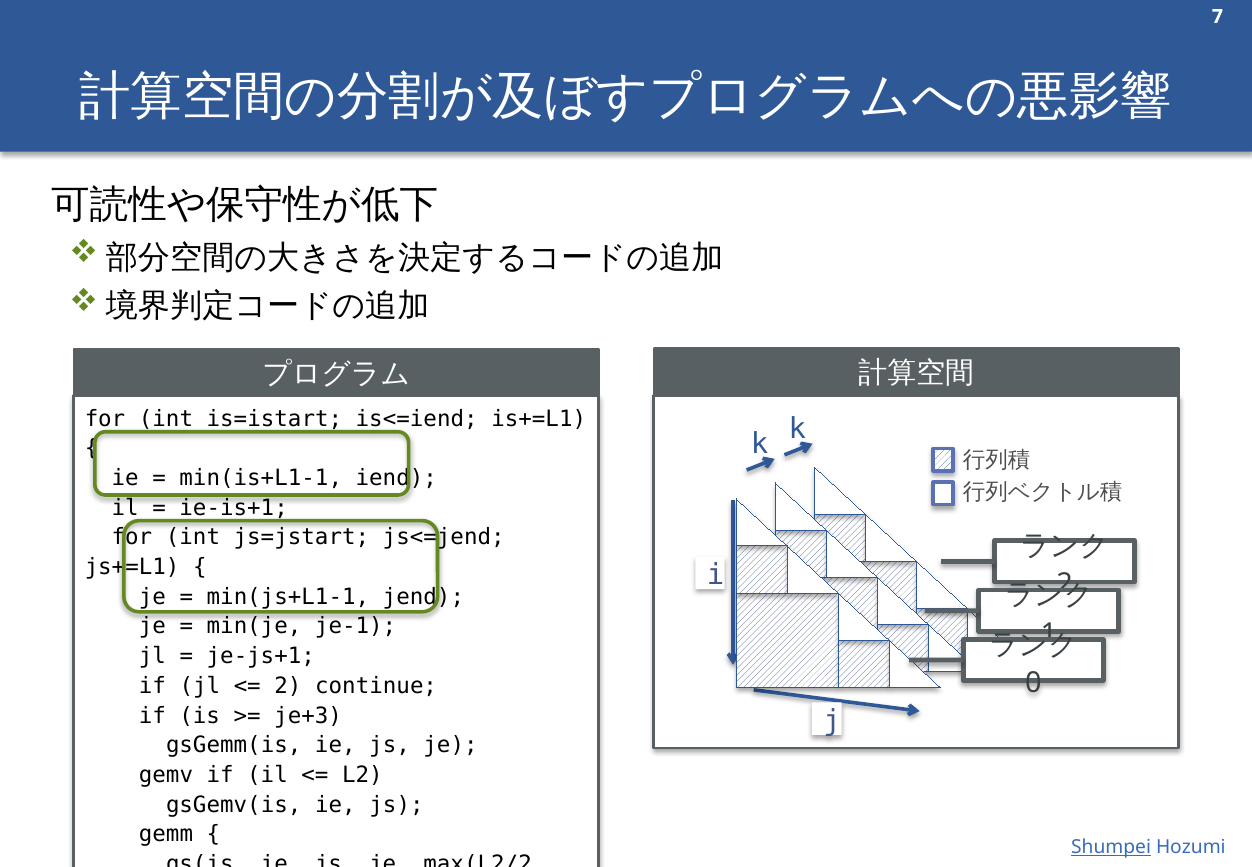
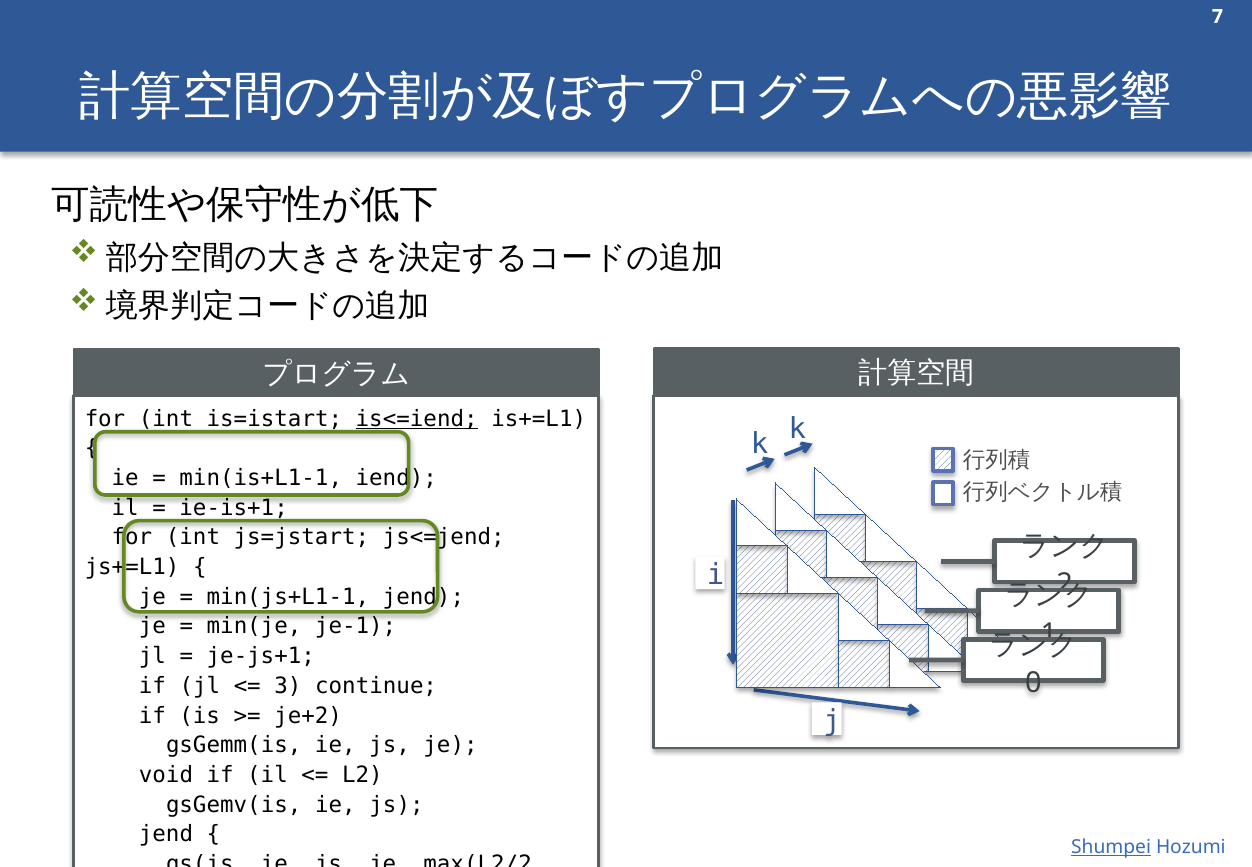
is<=iend underline: none -> present (417, 419)
2: 2 -> 3 (288, 686)
je+3: je+3 -> je+2 (308, 715)
gemv: gemv -> void (166, 775)
gemm: gemm -> jend (166, 834)
